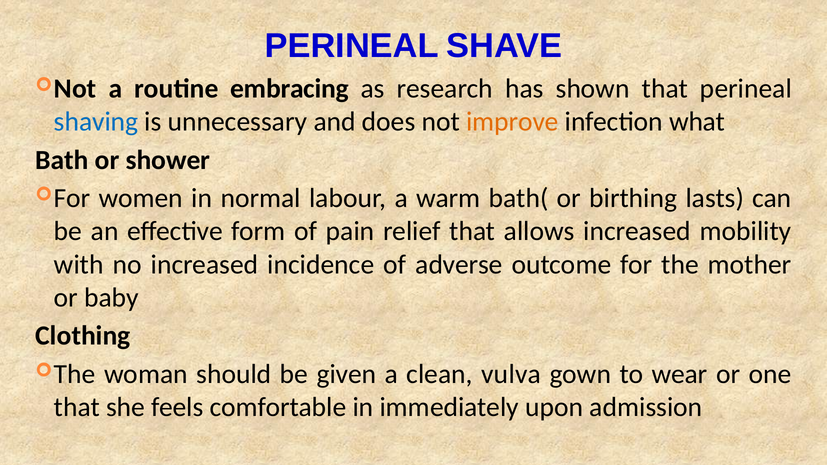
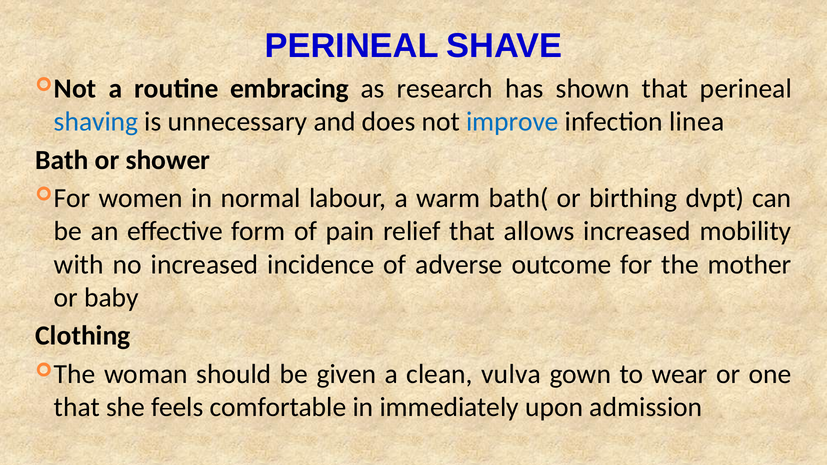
improve colour: orange -> blue (512, 122)
what: what -> linea (697, 122)
lasts: lasts -> dvpt (715, 198)
